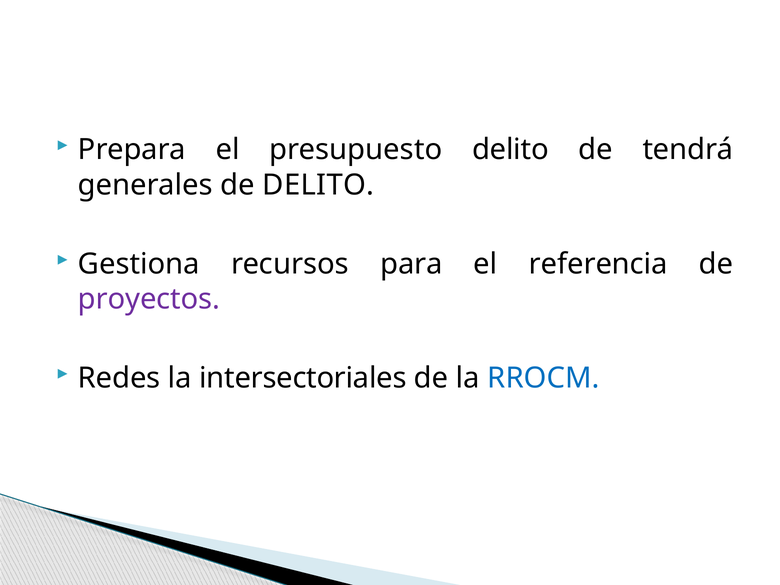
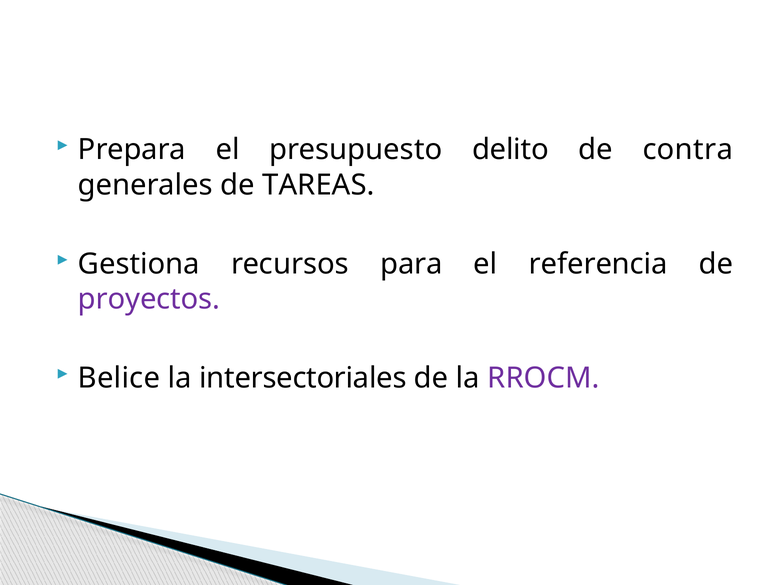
tendrá: tendrá -> contra (688, 150)
de DELITO: DELITO -> TAREAS (318, 185)
Redes: Redes -> Belice (119, 378)
RROCM colour: blue -> purple (543, 378)
